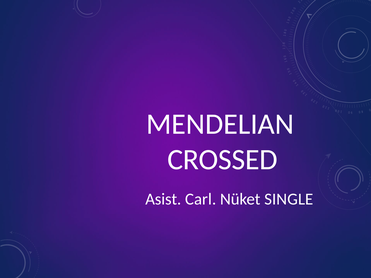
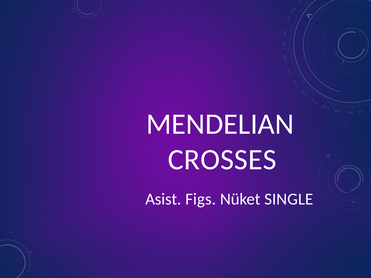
CROSSED: CROSSED -> CROSSES (222, 160)
Carl: Carl -> Figs (201, 199)
